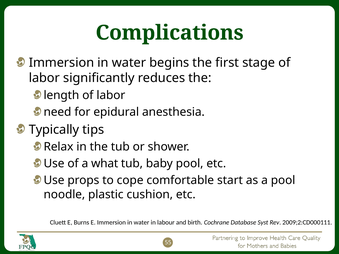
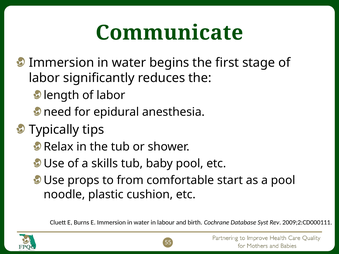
Complications: Complications -> Communicate (169, 33)
what: what -> skills (105, 164)
cope: cope -> from (130, 181)
